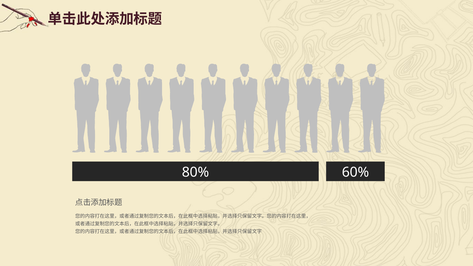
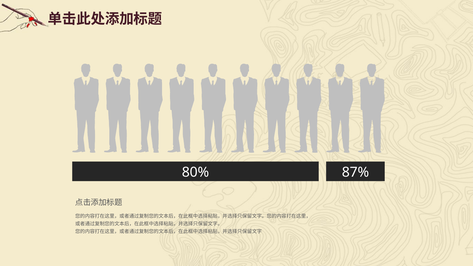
60%: 60% -> 87% (355, 172)
